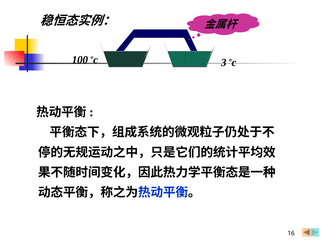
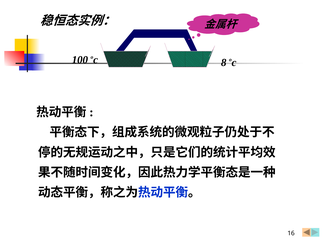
3: 3 -> 8 (224, 62)
